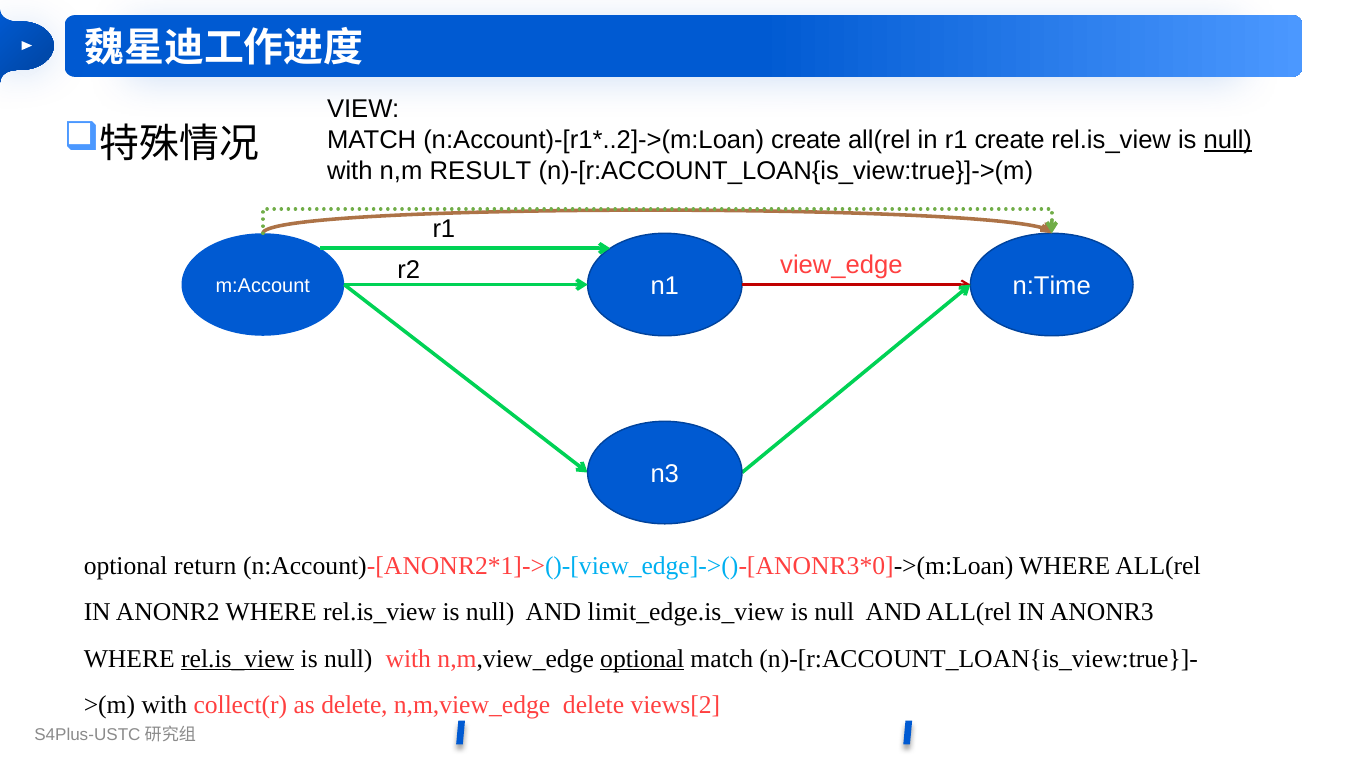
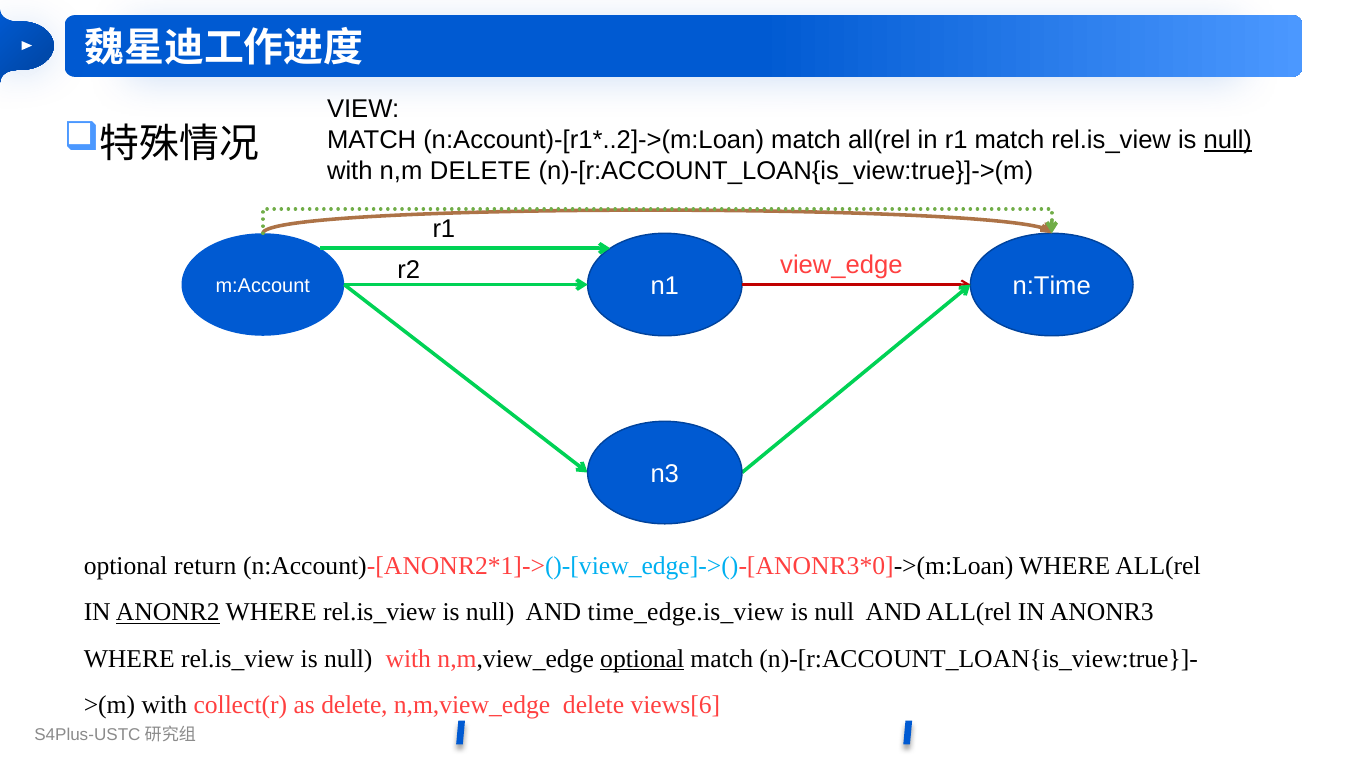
create: create -> match (806, 140)
r1 create: create -> match (1010, 140)
n,m RESULT: RESULT -> DELETE (480, 171)
ANONR2 underline: none -> present (168, 612)
limit_edge.is_view: limit_edge.is_view -> time_edge.is_view (686, 612)
rel.is_view underline: present -> none (238, 659)
views[2: views[2 -> views[6 (675, 705)
